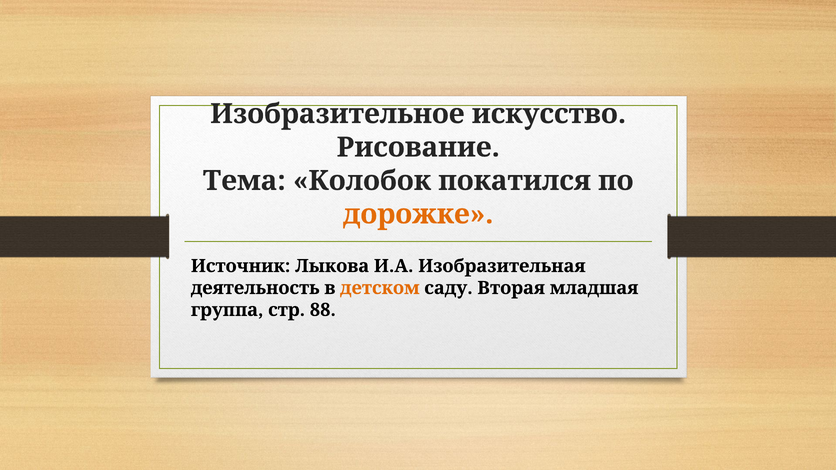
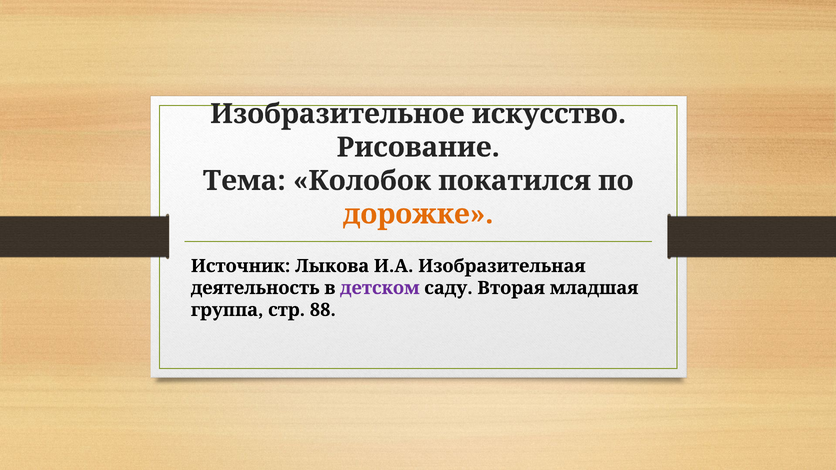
детском colour: orange -> purple (380, 288)
